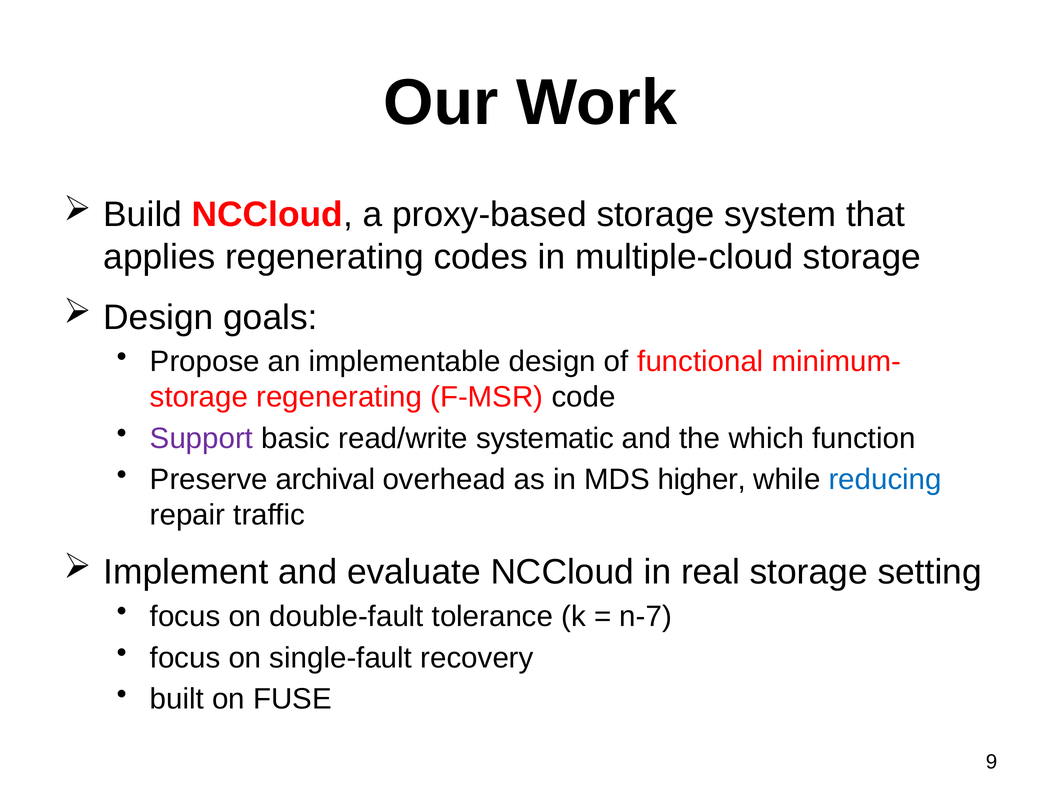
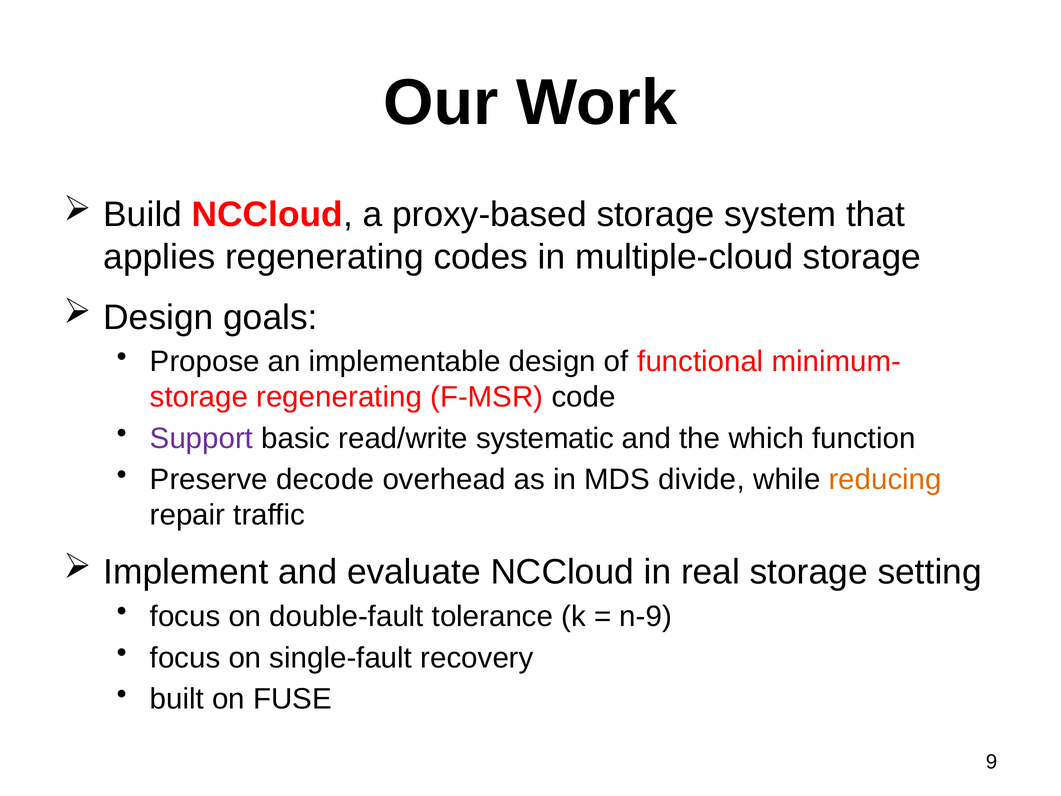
archival: archival -> decode (325, 480)
higher: higher -> divide (701, 480)
reducing colour: blue -> orange (885, 480)
n-7: n-7 -> n-9 (646, 616)
